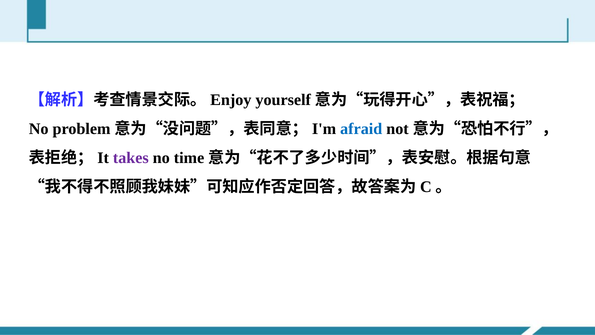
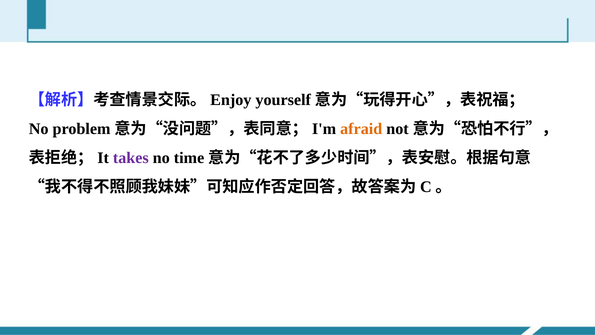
afraid colour: blue -> orange (361, 129)
